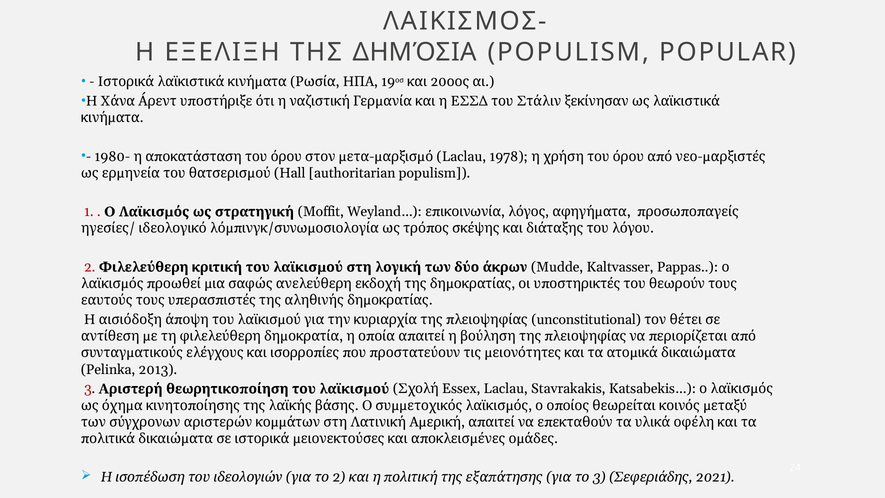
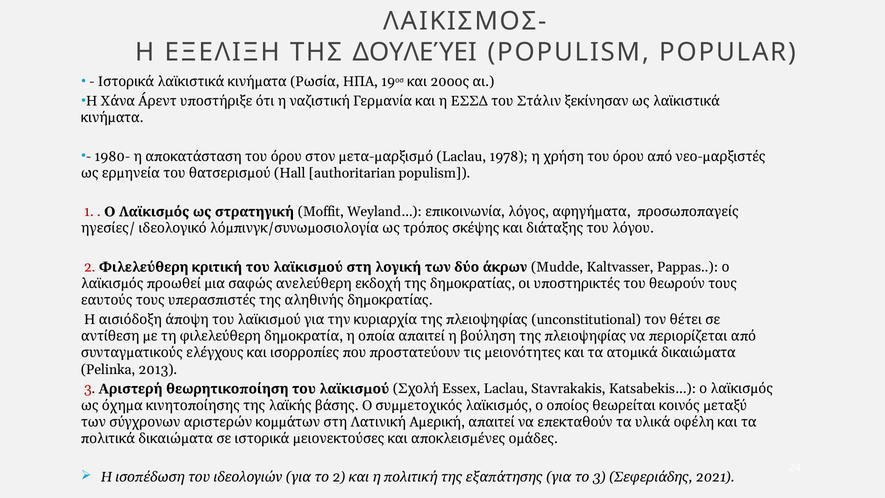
ΔΗΜΌΣΙΑ: ΔΗΜΌΣΙΑ -> ΔΟΥΛΕΎΕΙ (415, 52)
